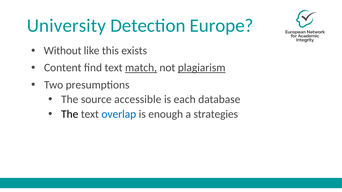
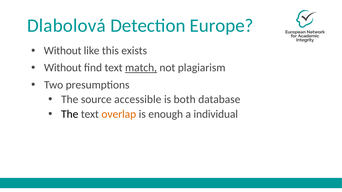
University: University -> Dlabolová (66, 26)
Content: Content -> Without (63, 68)
plagiarism underline: present -> none (202, 68)
each: each -> both (185, 100)
overlap colour: blue -> orange (119, 114)
strategies: strategies -> individual (216, 114)
